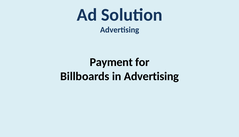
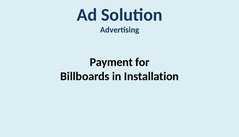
in Advertising: Advertising -> Installation (151, 76)
